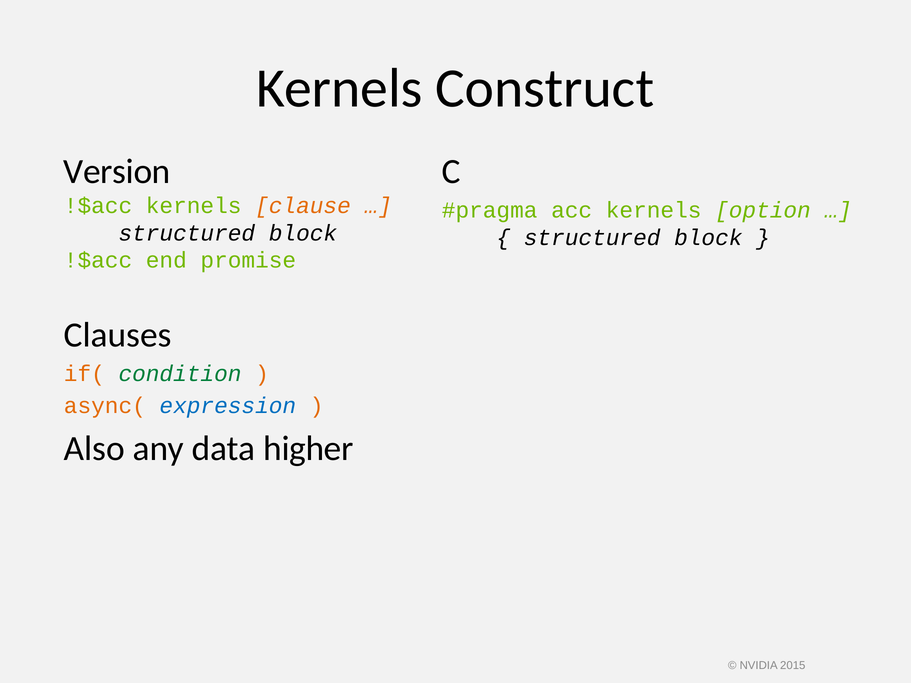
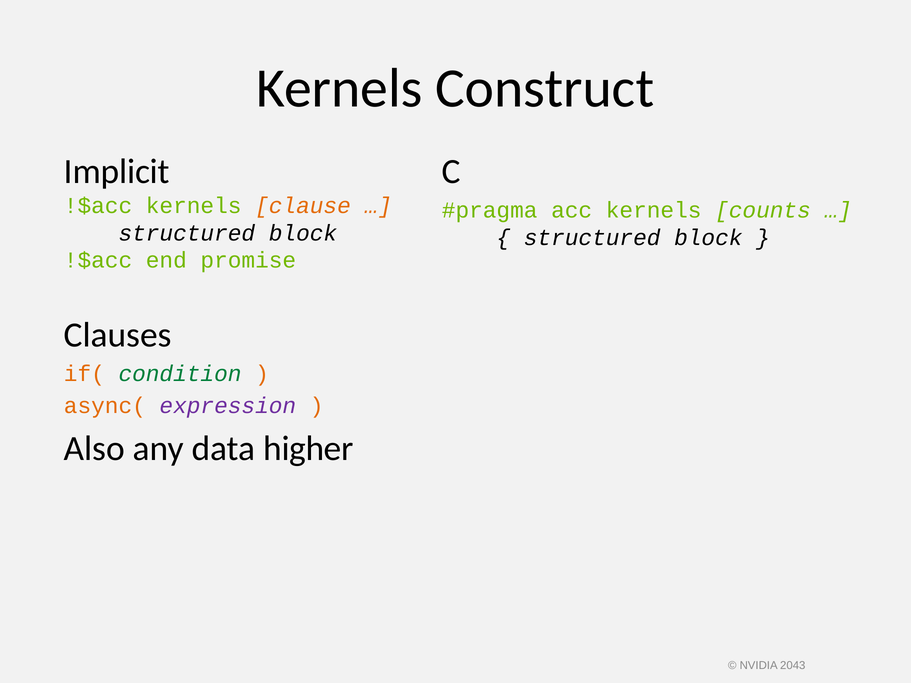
Version: Version -> Implicit (117, 172)
option: option -> counts (763, 210)
expression colour: blue -> purple (228, 406)
2015: 2015 -> 2043 (793, 666)
